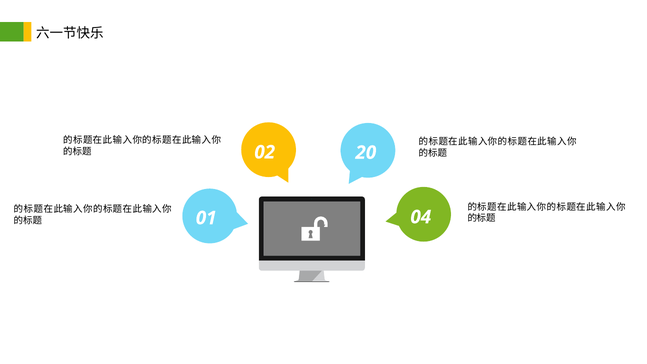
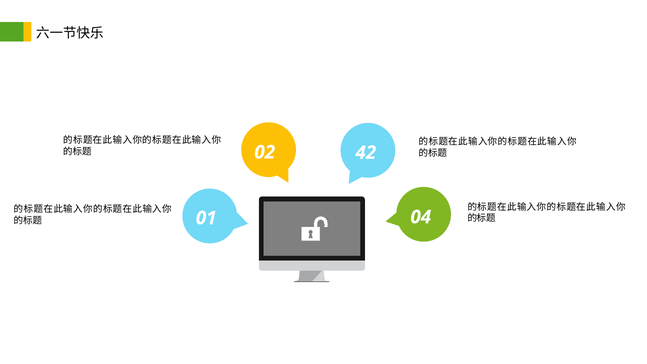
20: 20 -> 42 (366, 153)
